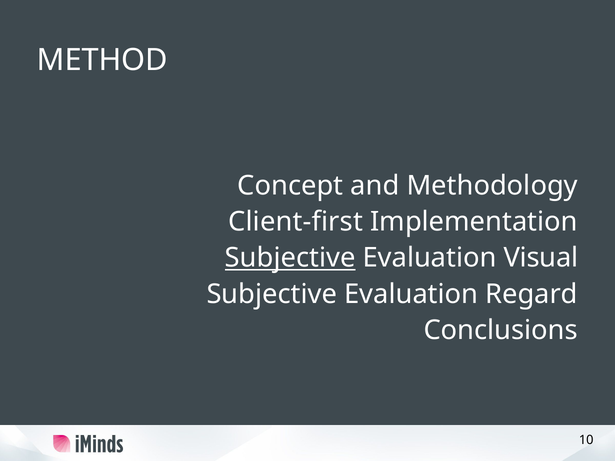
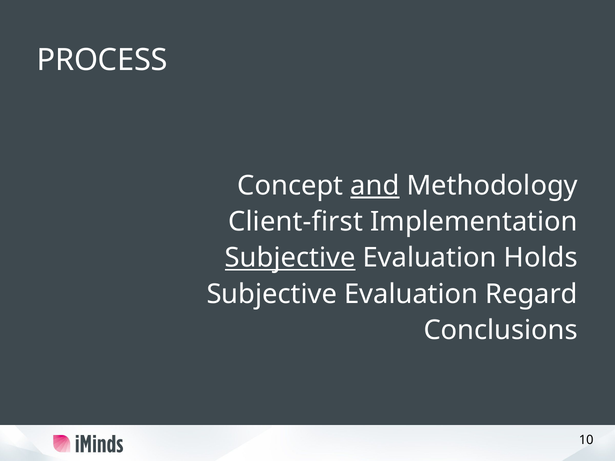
METHOD: METHOD -> PROCESS (102, 60)
and underline: none -> present (375, 186)
Visual: Visual -> Holds (541, 258)
